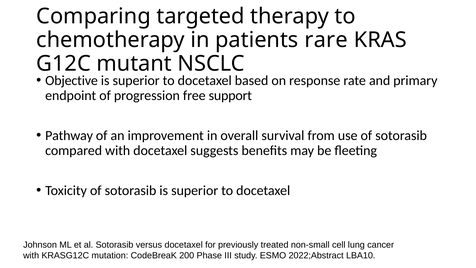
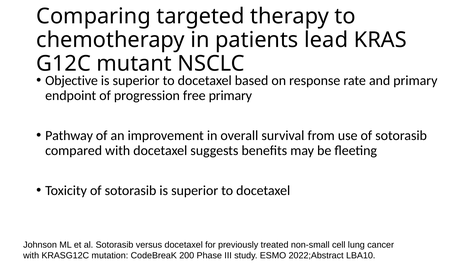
rare: rare -> lead (326, 40)
free support: support -> primary (230, 95)
